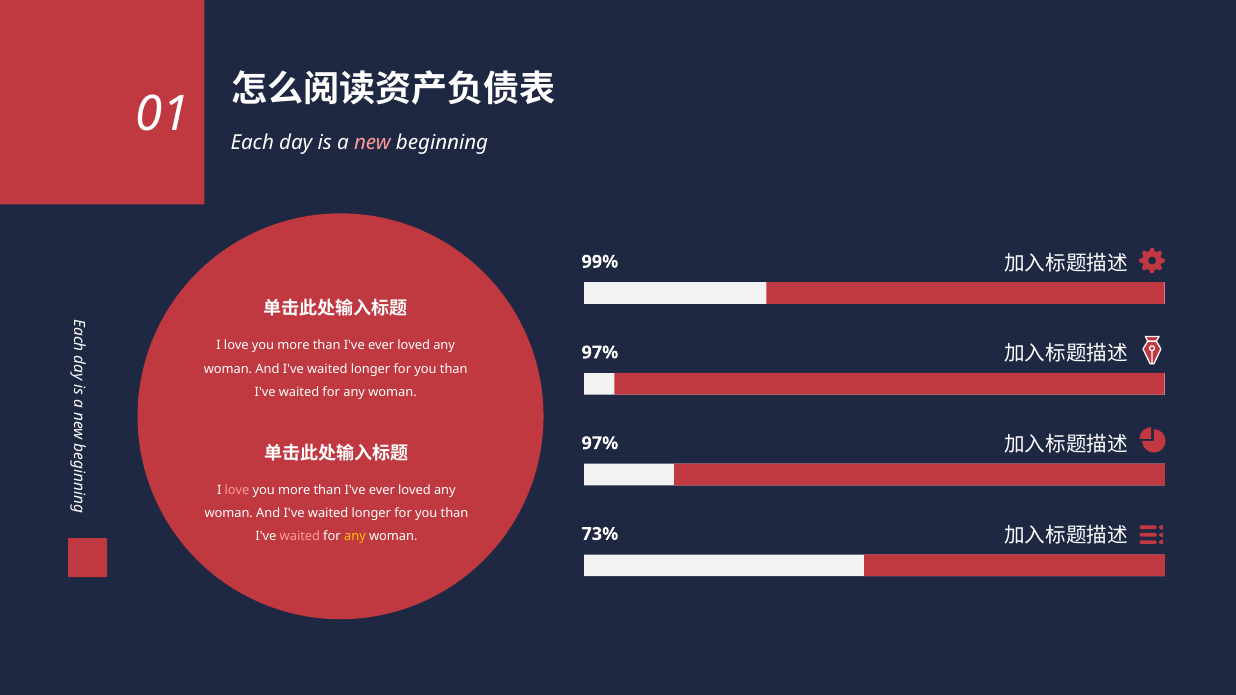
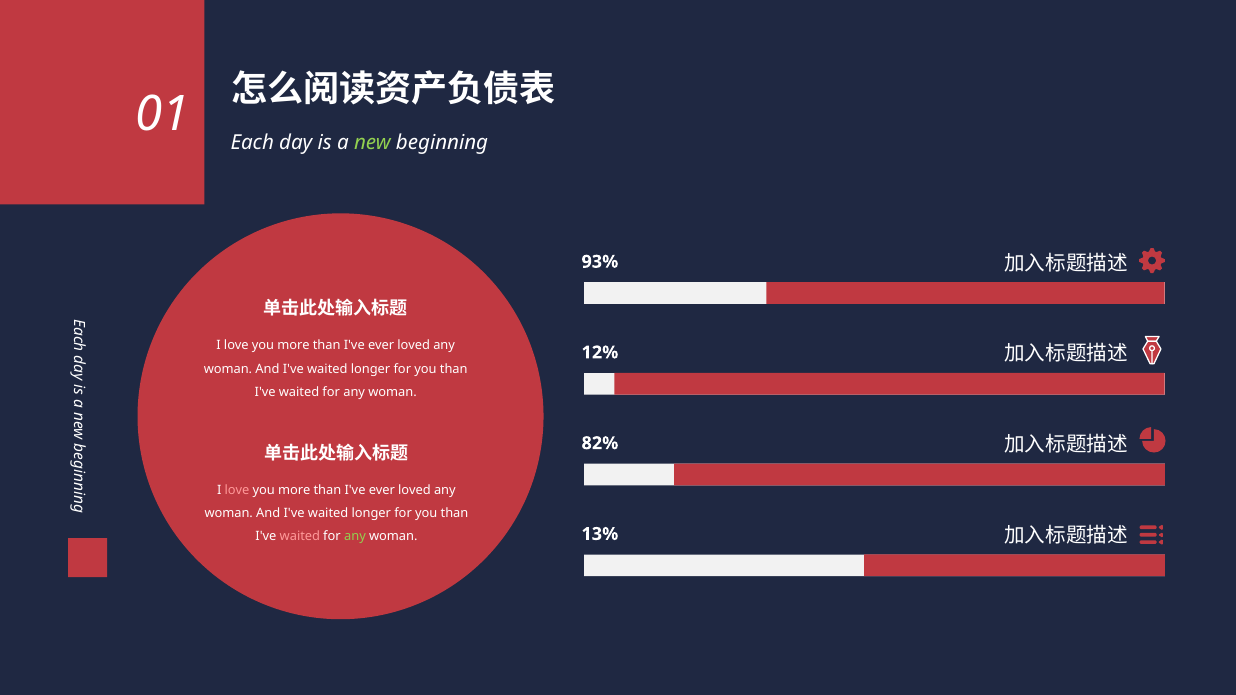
new colour: pink -> light green (372, 143)
99%: 99% -> 93% (600, 262)
97%: 97% -> 12% (600, 353)
97%: 97% -> 82% (600, 443)
73%: 73% -> 13% (600, 534)
any colour: yellow -> light green (355, 537)
